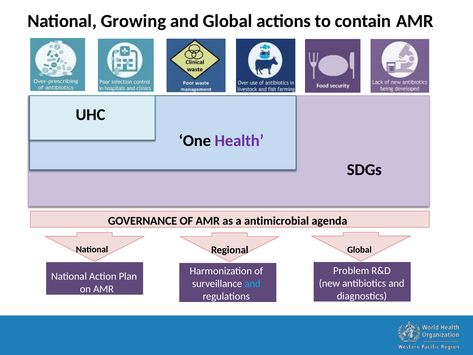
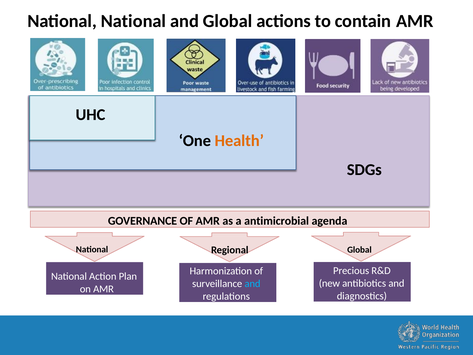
National Growing: Growing -> National (133, 21)
Health colour: purple -> orange (239, 141)
Problem: Problem -> Precious (351, 271)
